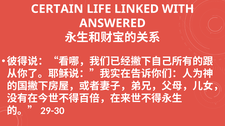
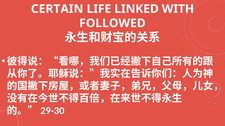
ANSWERED: ANSWERED -> FOLLOWED (112, 23)
